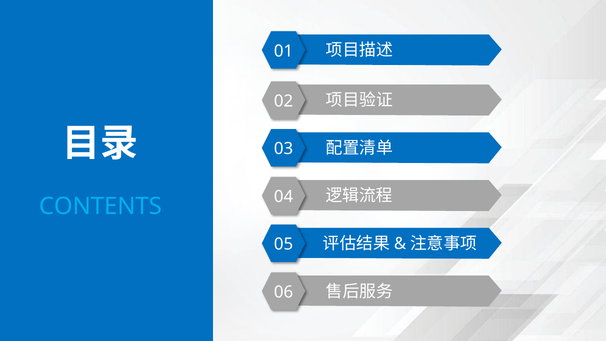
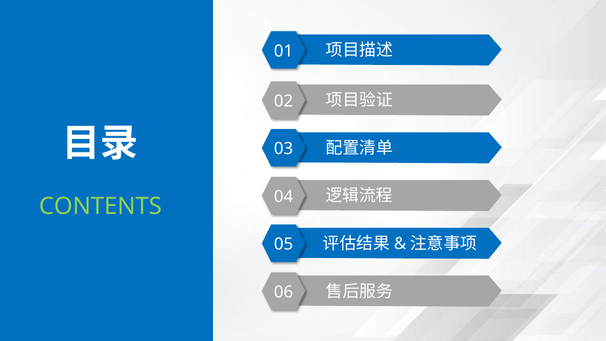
CONTENTS colour: light blue -> light green (100, 206)
